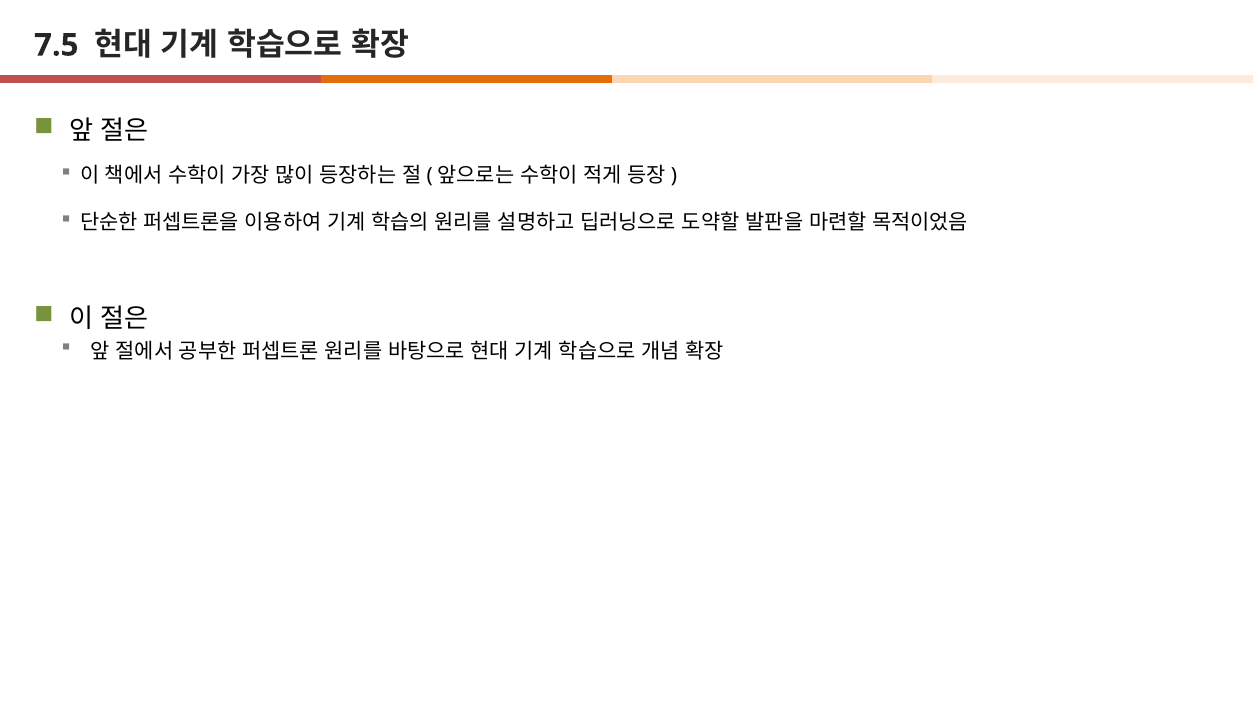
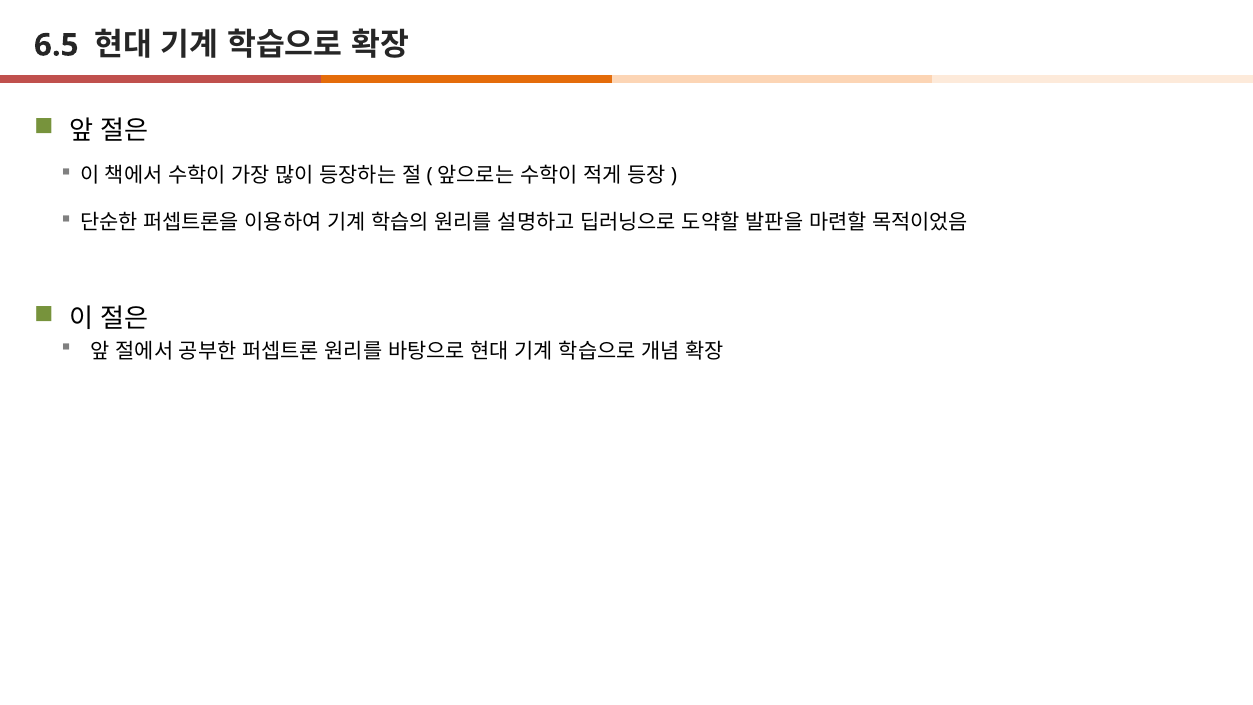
7.5: 7.5 -> 6.5 (56, 45)
